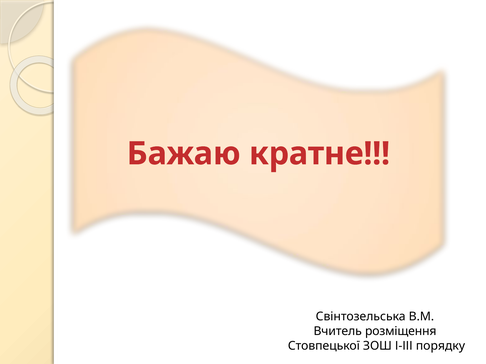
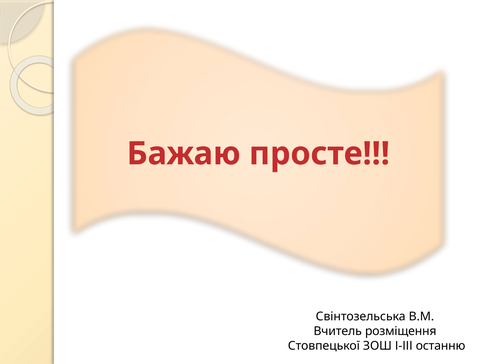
кратне: кратне -> просте (319, 154)
порядку: порядку -> останню (441, 346)
